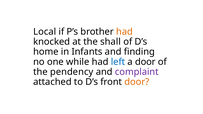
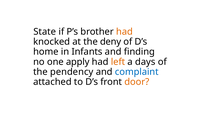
Local: Local -> State (45, 32)
shall: shall -> deny (111, 42)
while: while -> apply (78, 62)
left colour: blue -> orange (118, 62)
a door: door -> days (145, 62)
complaint colour: purple -> blue (137, 72)
